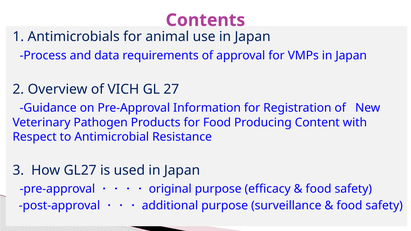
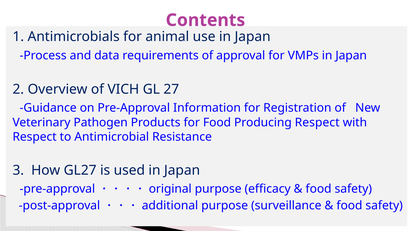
Producing Content: Content -> Respect (317, 123)
